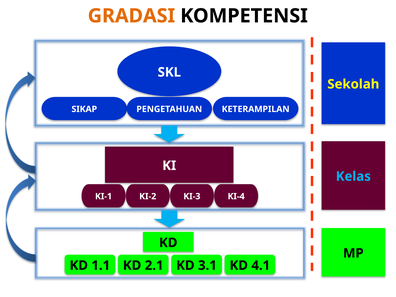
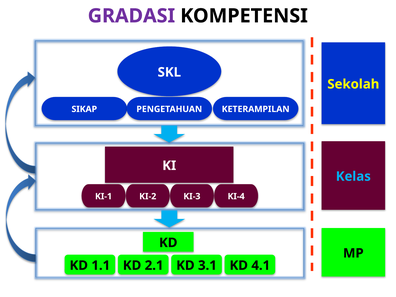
GRADASI colour: orange -> purple (131, 16)
